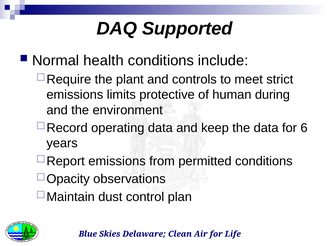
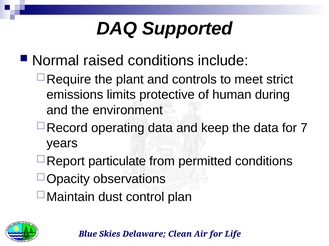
health: health -> raised (104, 61)
6: 6 -> 7 (304, 128)
emissions: emissions -> particulate (117, 162)
